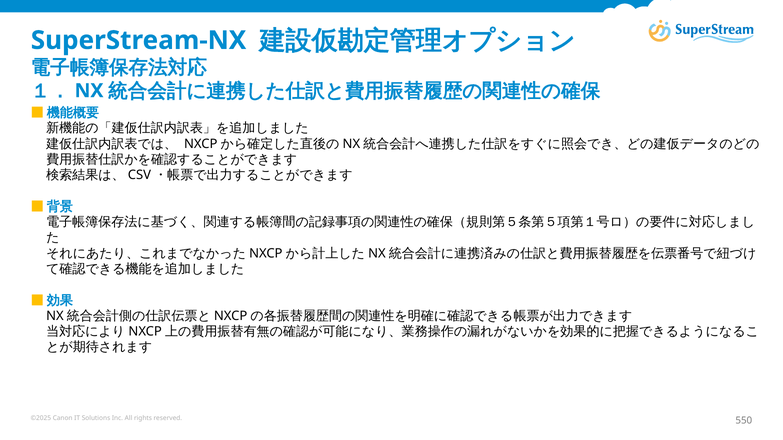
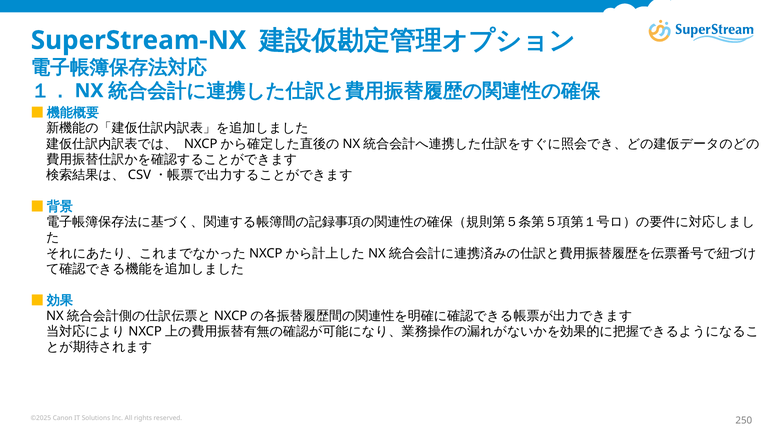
550: 550 -> 250 (744, 421)
